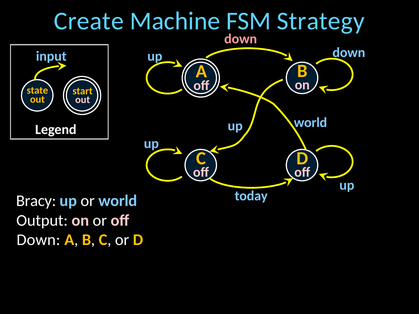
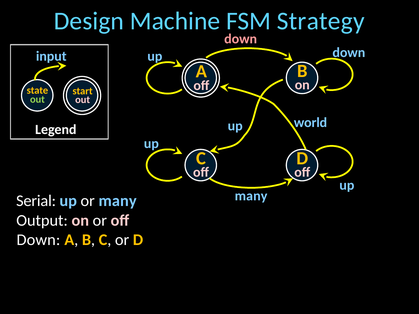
Create: Create -> Design (89, 21)
out colour: yellow -> light green (37, 99)
today: today -> many (251, 196)
Bracy: Bracy -> Serial (36, 201)
or world: world -> many (118, 201)
